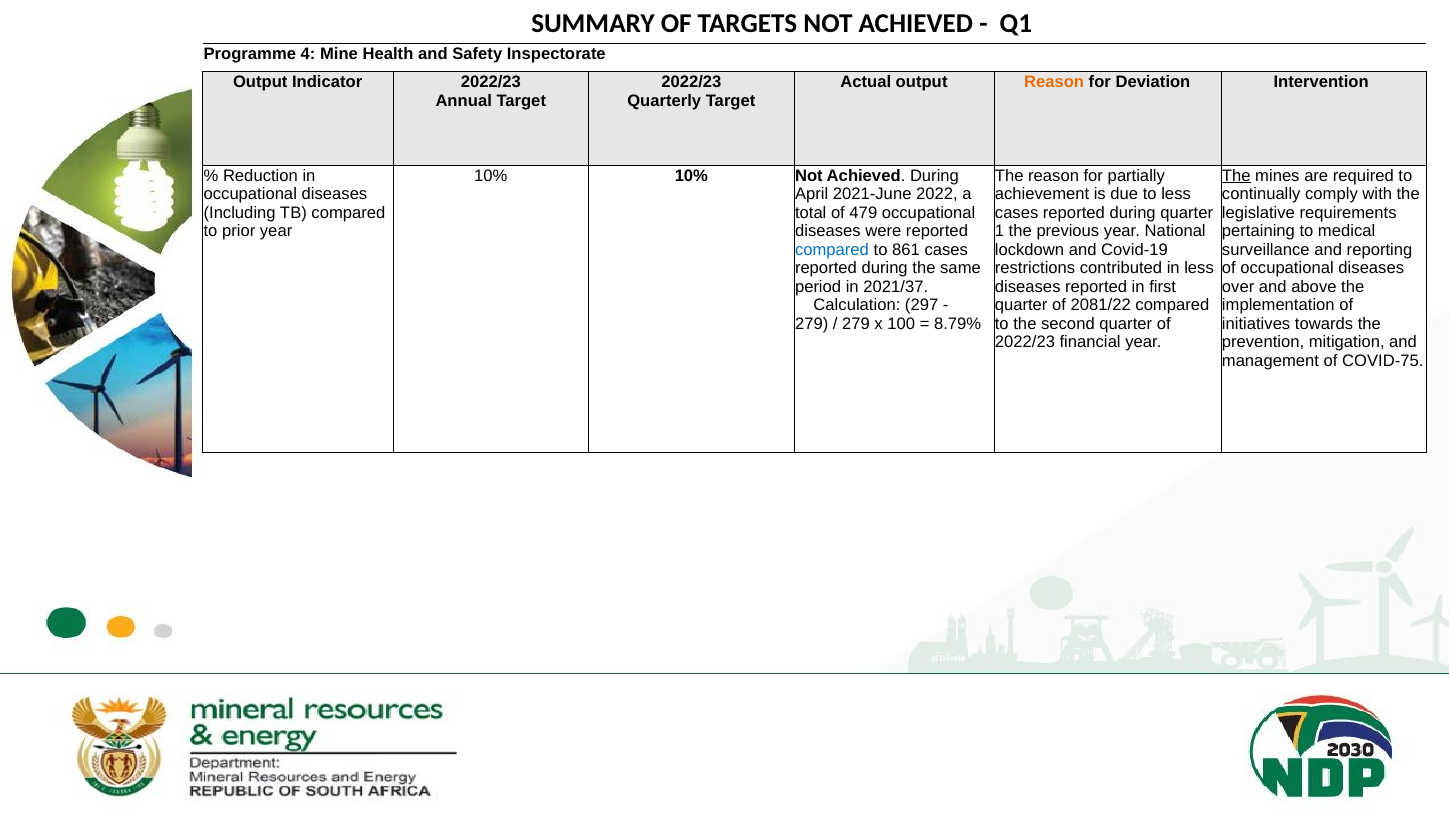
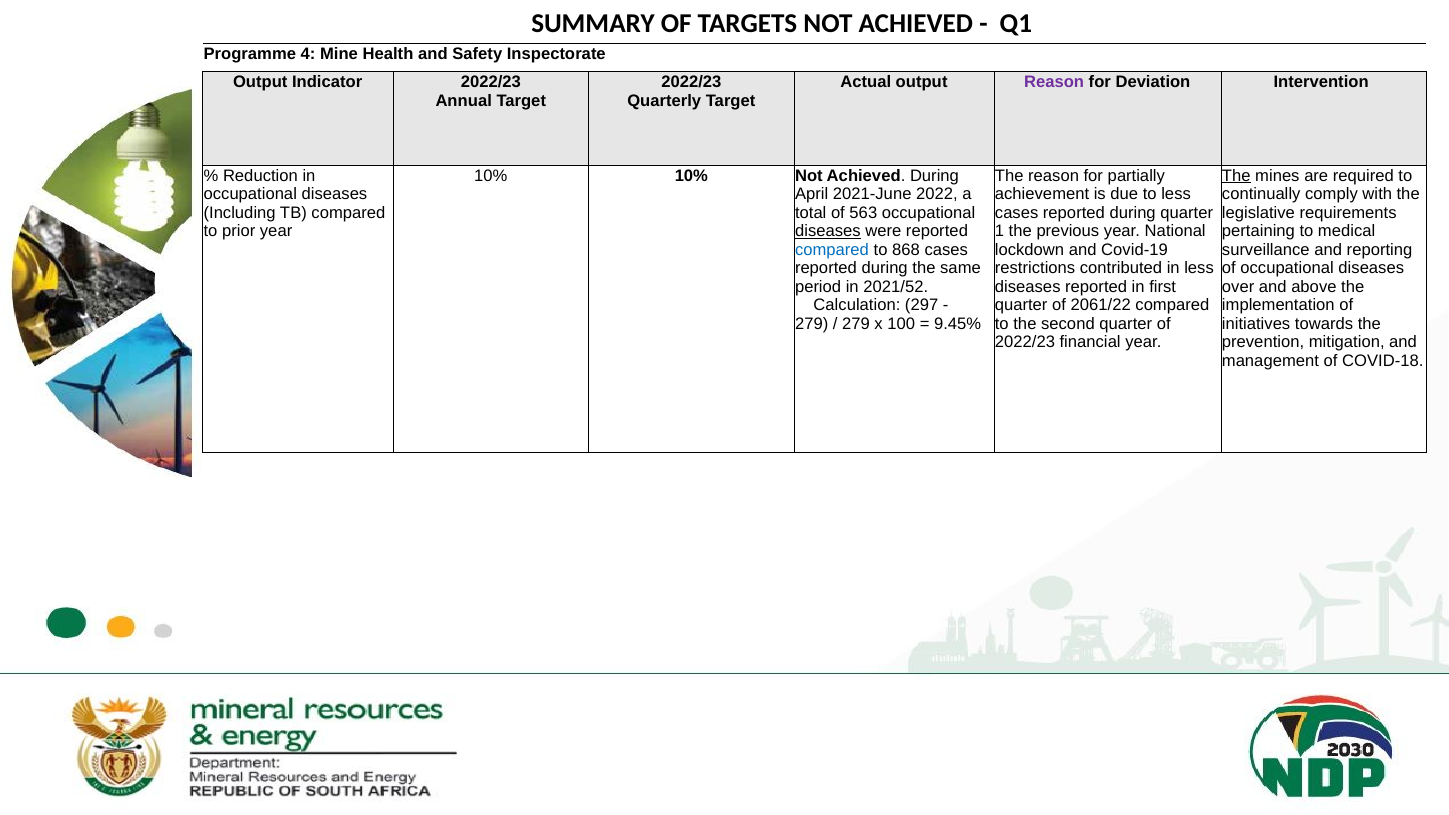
Reason colour: orange -> purple (1054, 82)
479: 479 -> 563 (863, 213)
diseases underline: none -> present (828, 231)
861: 861 -> 868 (906, 250)
2021/37: 2021/37 -> 2021/52 (896, 287)
2081/22: 2081/22 -> 2061/22 (1101, 305)
8.79%: 8.79% -> 9.45% (958, 324)
COVID-75: COVID-75 -> COVID-18 (1383, 361)
